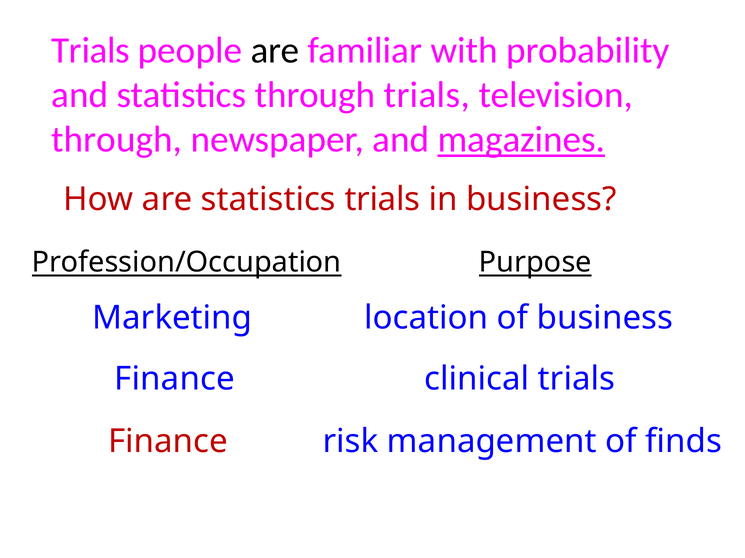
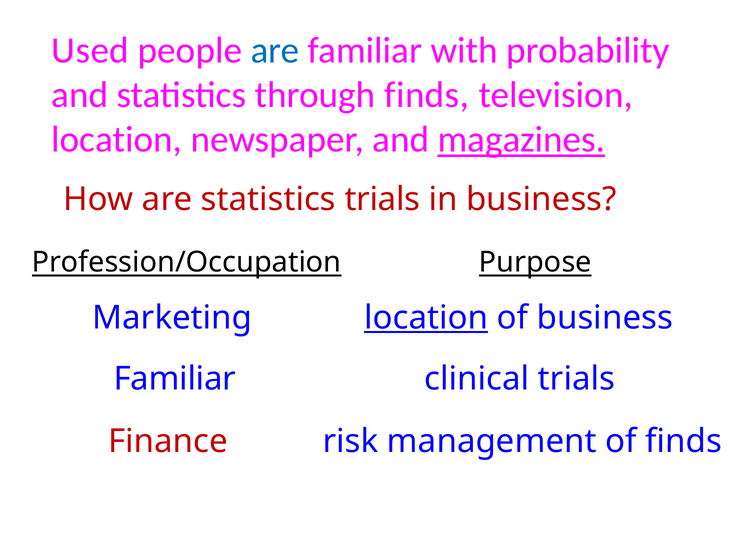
Trials: Trials -> Used (90, 50)
are colour: black -> blue (275, 50)
through trials: trials -> finds (427, 95)
through: through -> location (117, 140)
location underline: none -> present (426, 318)
Finance: Finance -> Familiar (175, 380)
